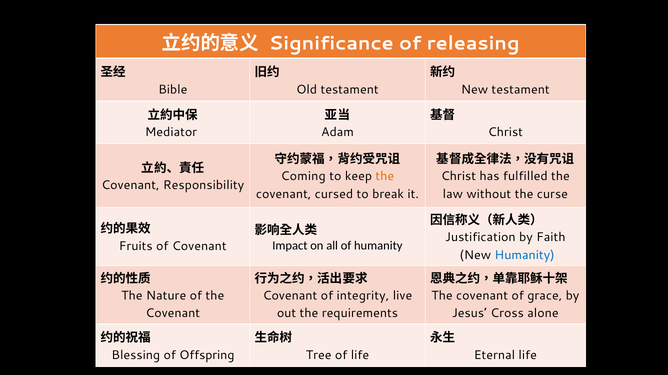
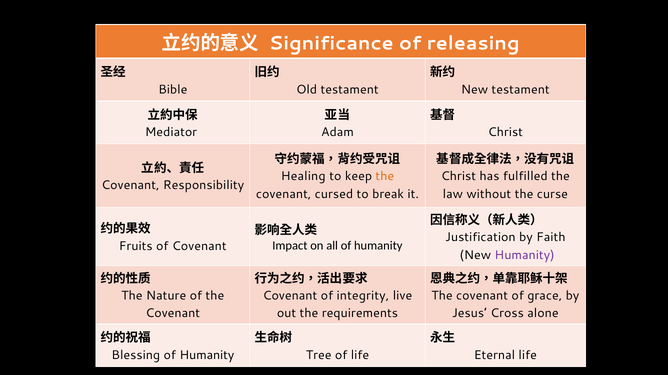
Coming: Coming -> Healing (303, 177)
Humanity colour: blue -> purple (525, 255)
Blessing of Offspring: Offspring -> Humanity (207, 356)
